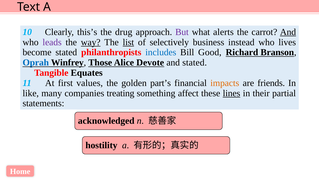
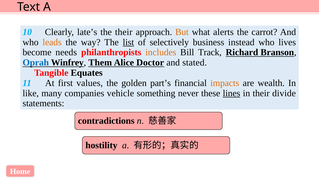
this’s: this’s -> late’s (87, 32)
the drug: drug -> their (124, 32)
But colour: purple -> orange (182, 32)
And underline: present -> none (288, 32)
leads colour: purple -> orange (52, 42)
way underline: present -> none (91, 42)
become stated: stated -> needs (66, 53)
includes colour: blue -> orange (161, 53)
Good: Good -> Track (210, 53)
Those: Those -> Them (100, 63)
Devote: Devote -> Doctor (150, 63)
friends: friends -> wealth (271, 83)
treating: treating -> vehicle (120, 93)
affect: affect -> never (188, 93)
partial: partial -> divide (284, 93)
acknowledged: acknowledged -> contradictions (106, 121)
